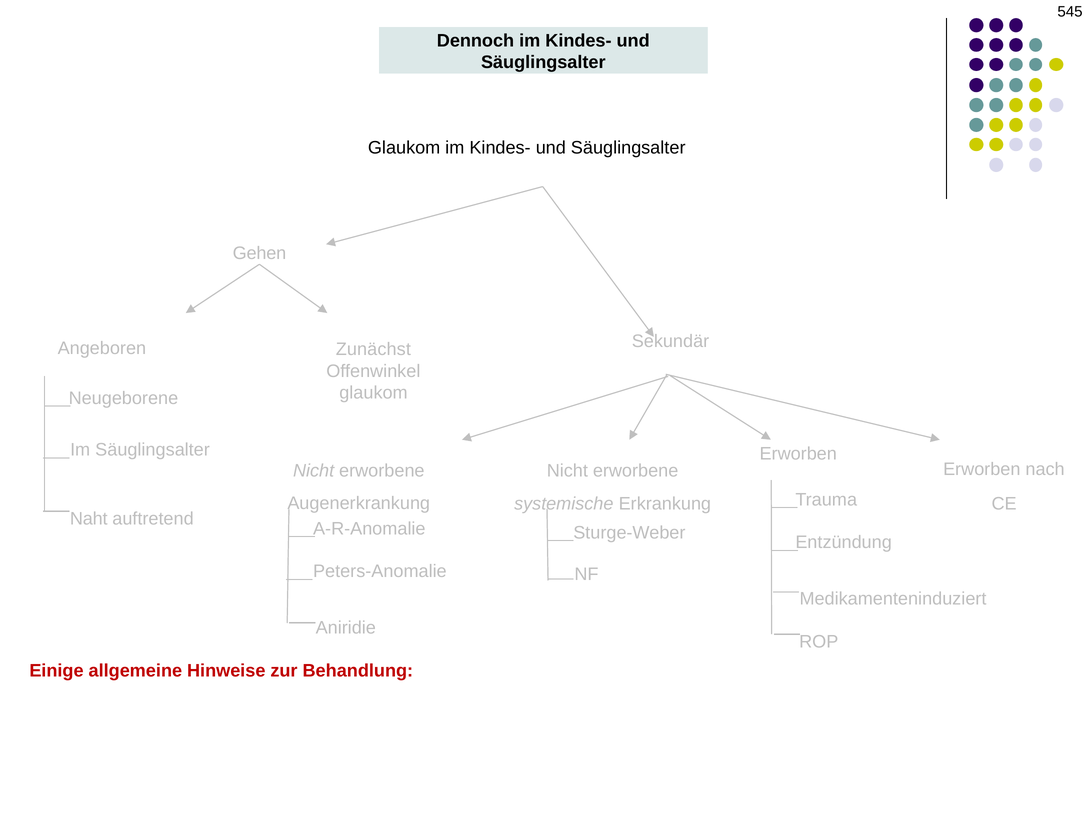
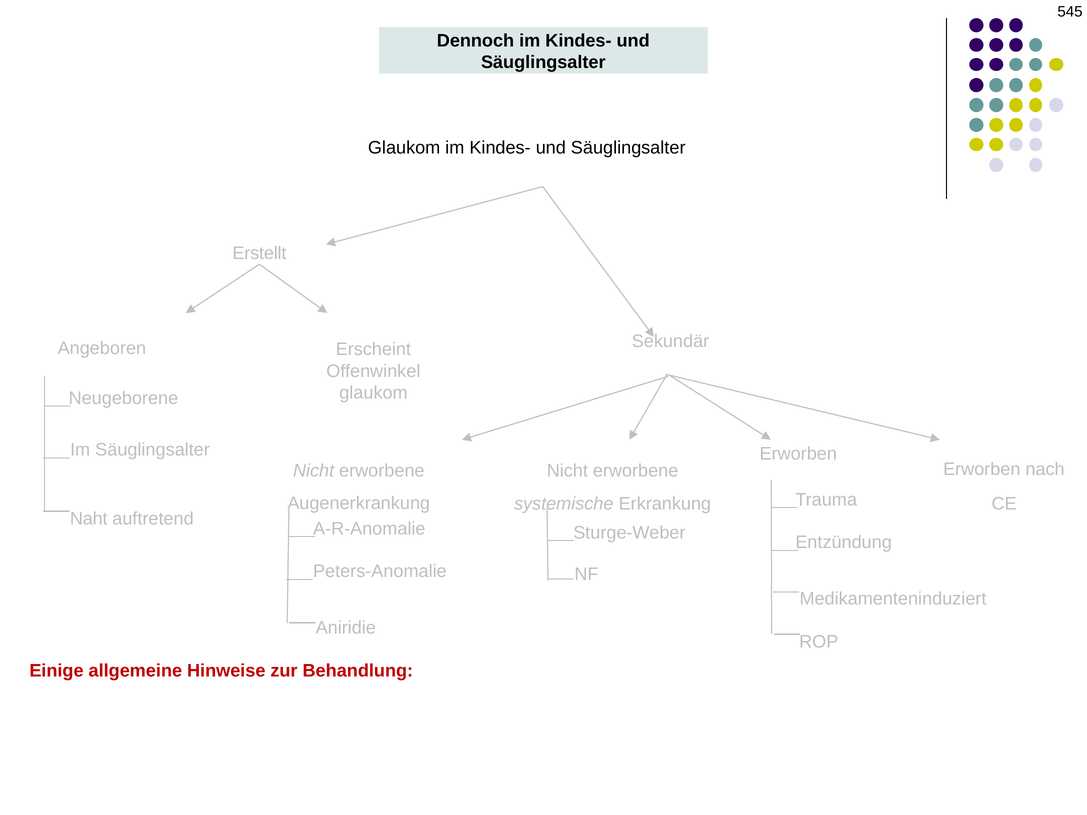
Gehen: Gehen -> Erstellt (259, 253)
Zunächst: Zunächst -> Erscheint (373, 349)
